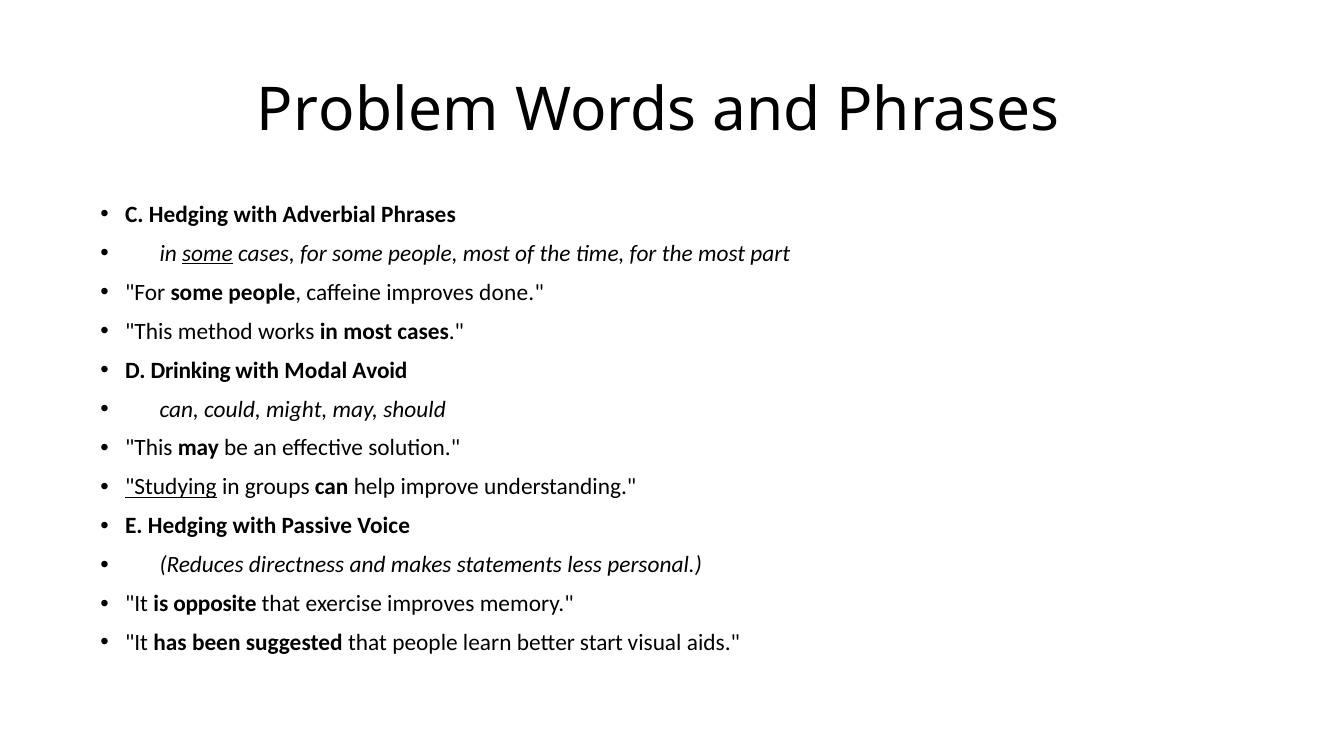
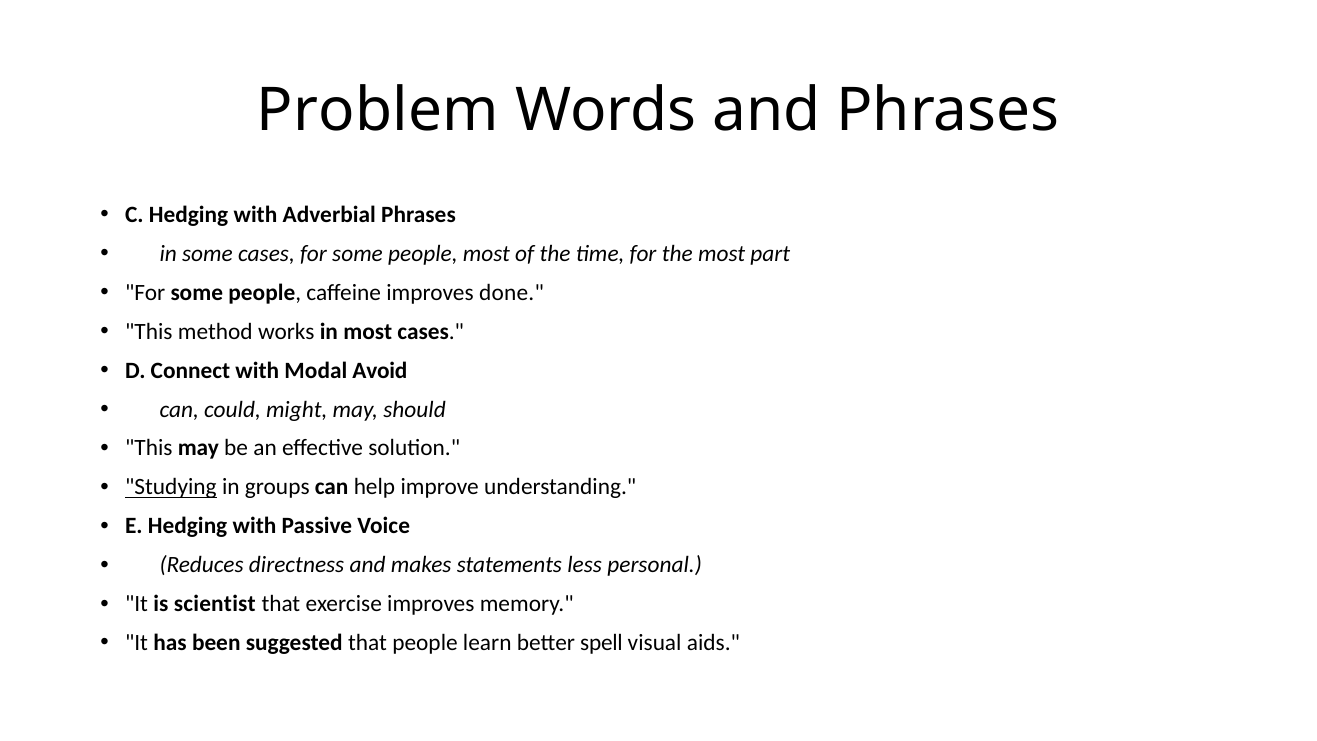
some underline: present -> none (207, 254)
Drinking: Drinking -> Connect (190, 370)
opposite: opposite -> scientist (215, 604)
start: start -> spell (601, 643)
